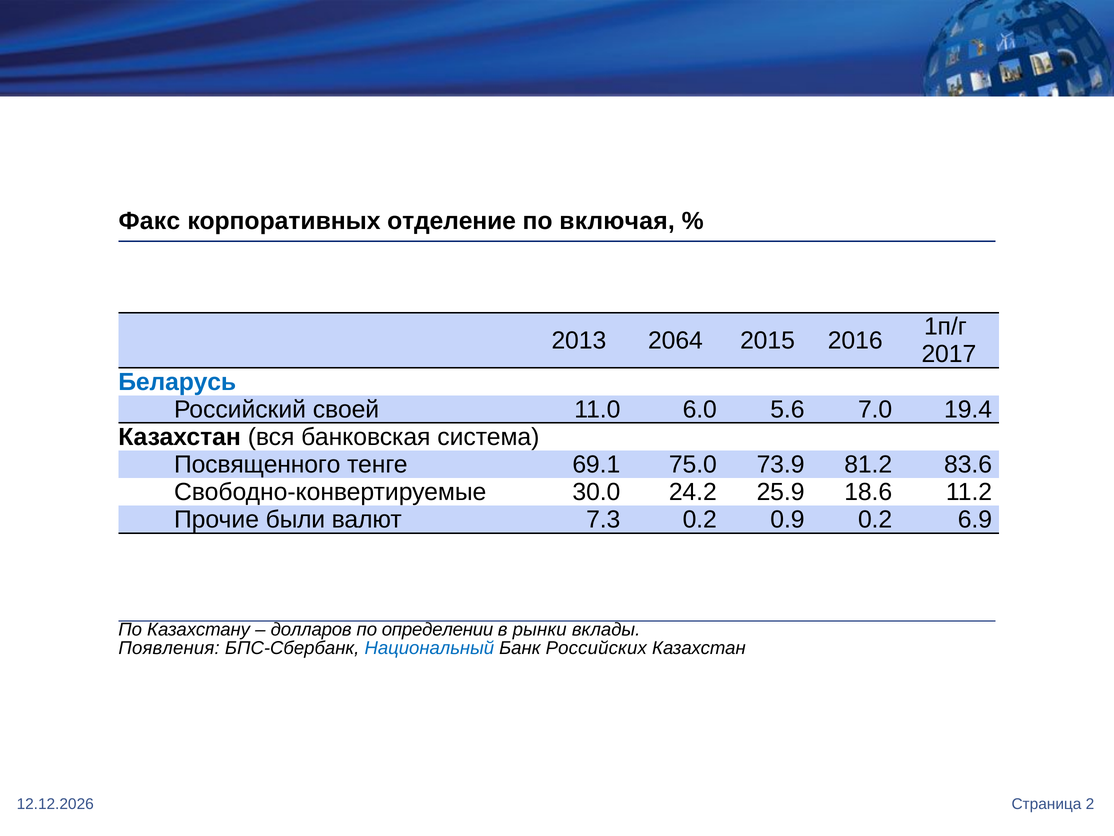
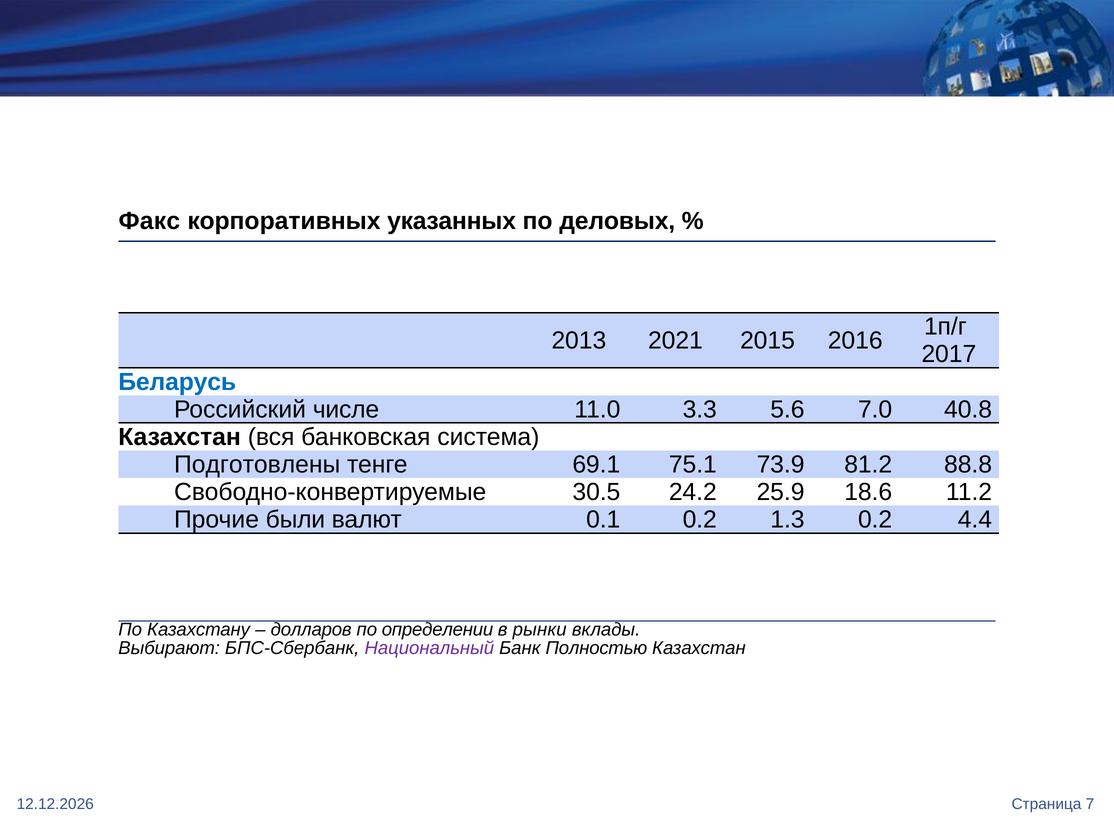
отделение: отделение -> указанных (452, 221)
включая: включая -> деловых (617, 221)
2064: 2064 -> 2021 (675, 340)
своей: своей -> числе (346, 409)
6.0: 6.0 -> 3.3 (700, 409)
19.4: 19.4 -> 40.8 (968, 409)
Посвященного: Посвященного -> Подготовлены (257, 464)
75.0: 75.0 -> 75.1 (693, 464)
83.6: 83.6 -> 88.8 (968, 464)
30.0: 30.0 -> 30.5 (596, 492)
7.3: 7.3 -> 0.1 (603, 519)
0.9: 0.9 -> 1.3 (787, 519)
6.9: 6.9 -> 4.4 (975, 519)
Появления: Появления -> Выбирают (169, 648)
Национальный colour: blue -> purple (429, 648)
Российских: Российских -> Полностью (596, 648)
2: 2 -> 7 (1090, 804)
